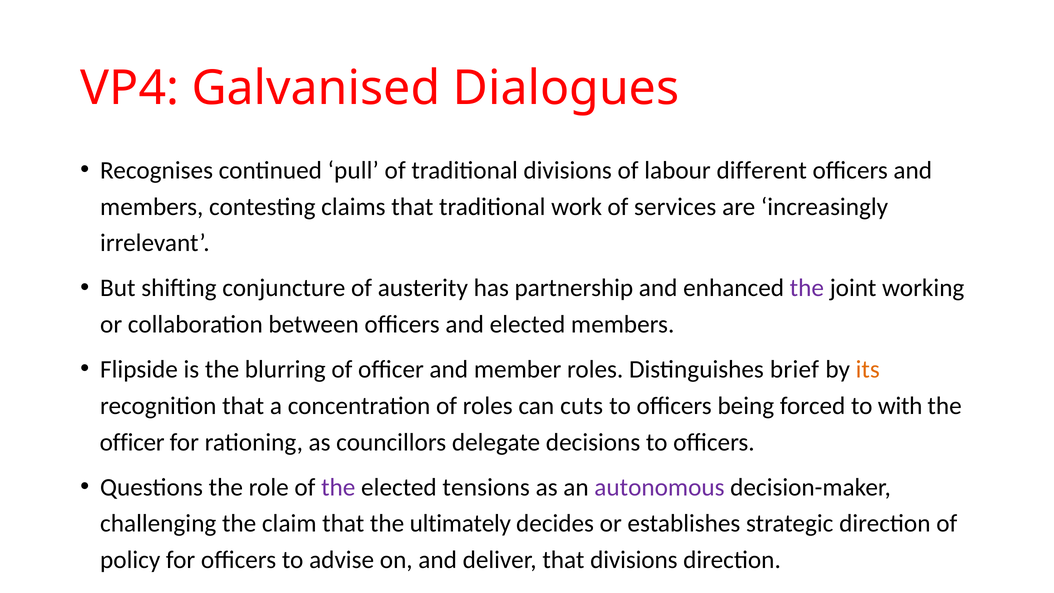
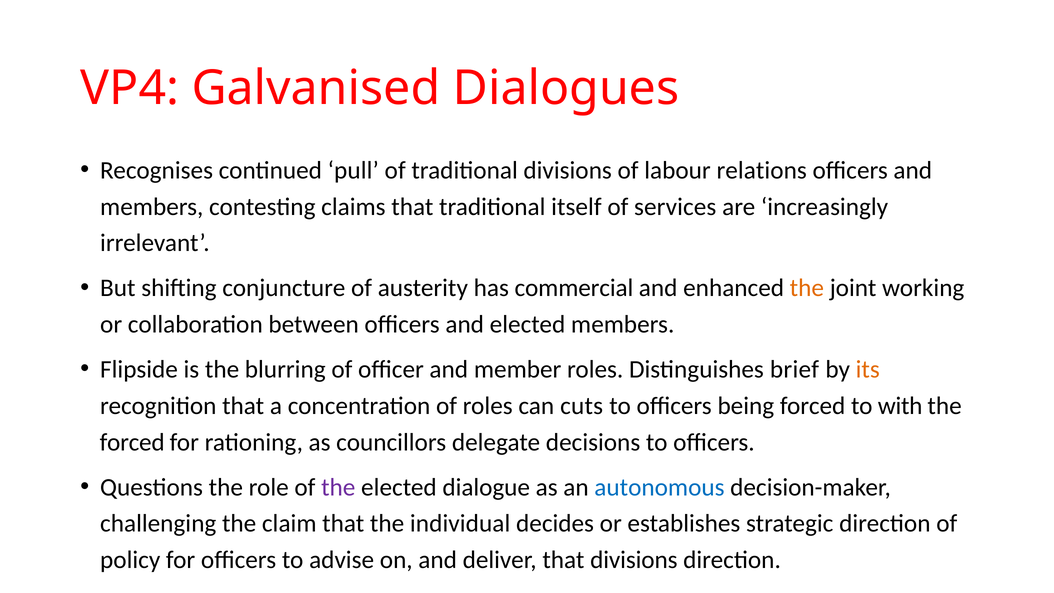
different: different -> relations (762, 170)
work: work -> itself (576, 207)
partnership: partnership -> commercial (574, 288)
the colour: purple -> orange (807, 288)
officer: officer -> forced (132, 442)
tensions: tensions -> dialogue (486, 487)
autonomous colour: purple -> blue (659, 487)
ultimately: ultimately -> individual (460, 524)
